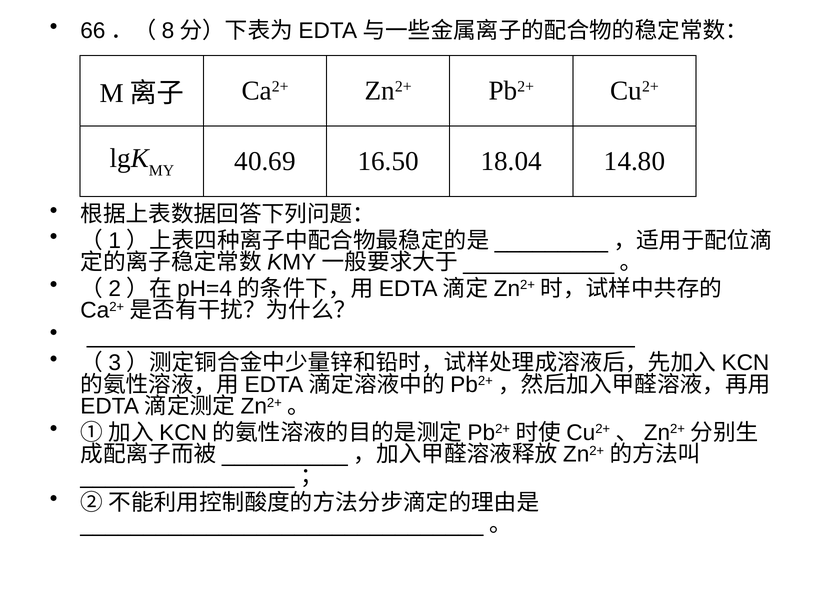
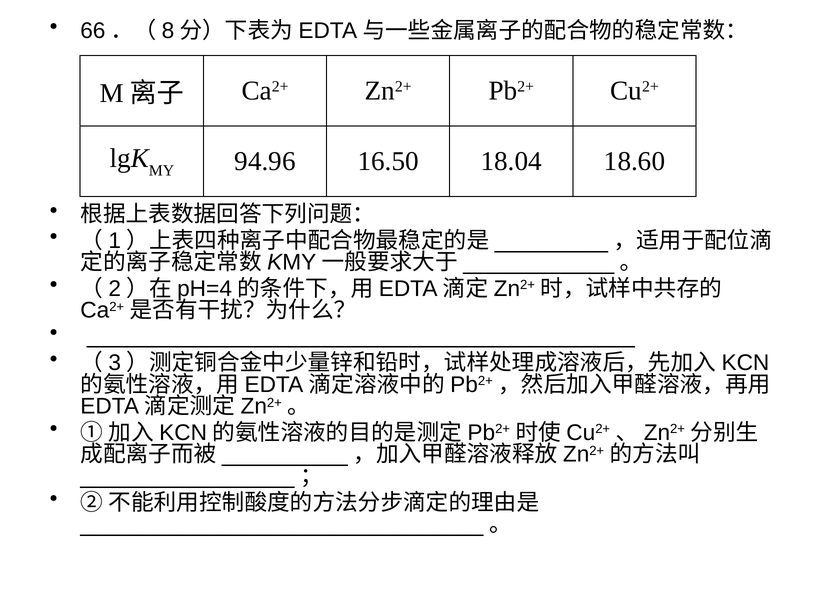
40.69: 40.69 -> 94.96 (265, 161)
14.80: 14.80 -> 18.60 (635, 161)
